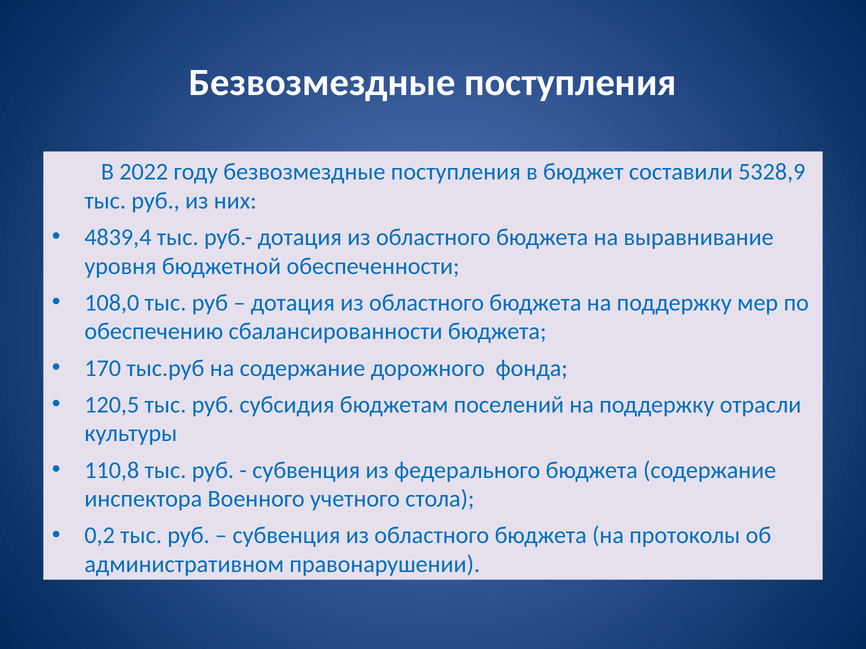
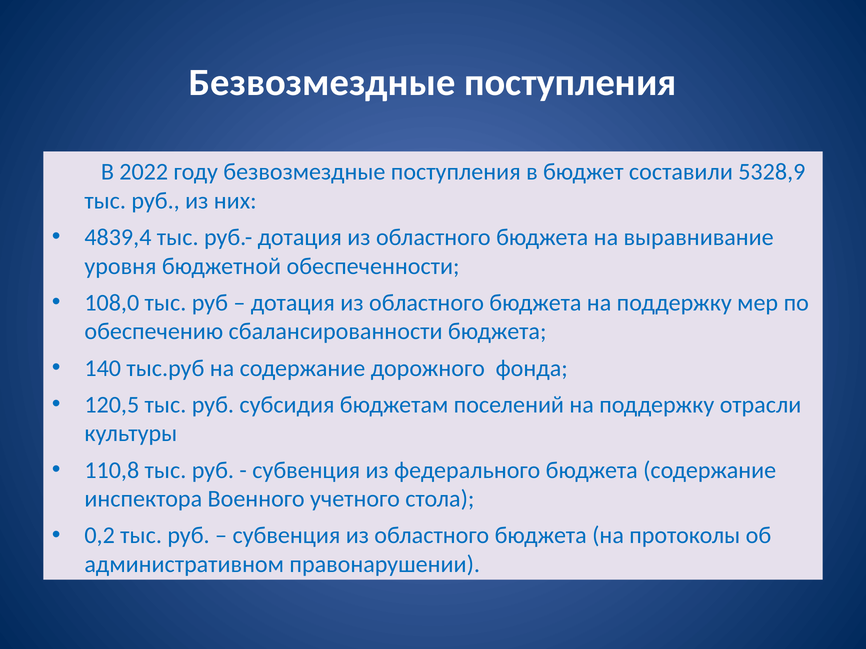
170: 170 -> 140 (103, 368)
